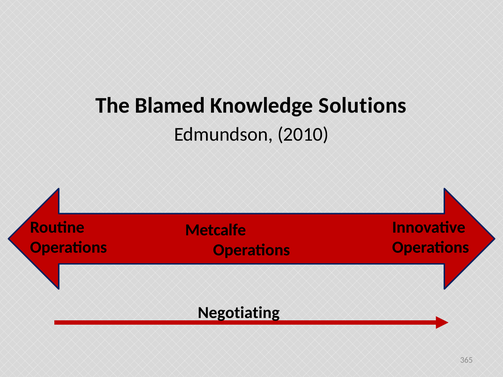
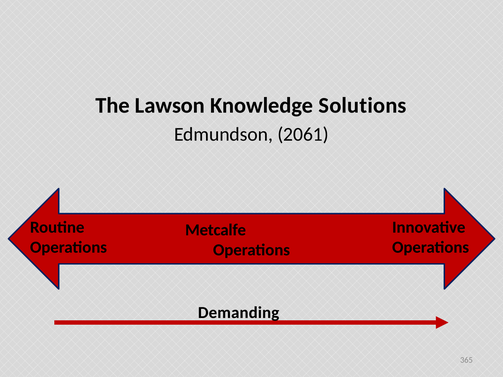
Blamed: Blamed -> Lawson (170, 106)
2010: 2010 -> 2061 (303, 134)
Negotiating: Negotiating -> Demanding (239, 313)
